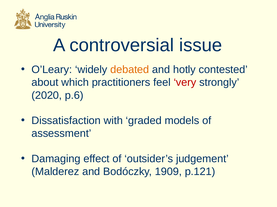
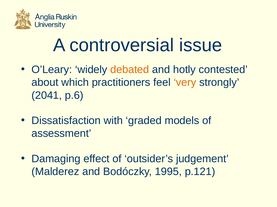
very colour: red -> orange (185, 83)
2020: 2020 -> 2041 (47, 96)
1909: 1909 -> 1995 (168, 172)
